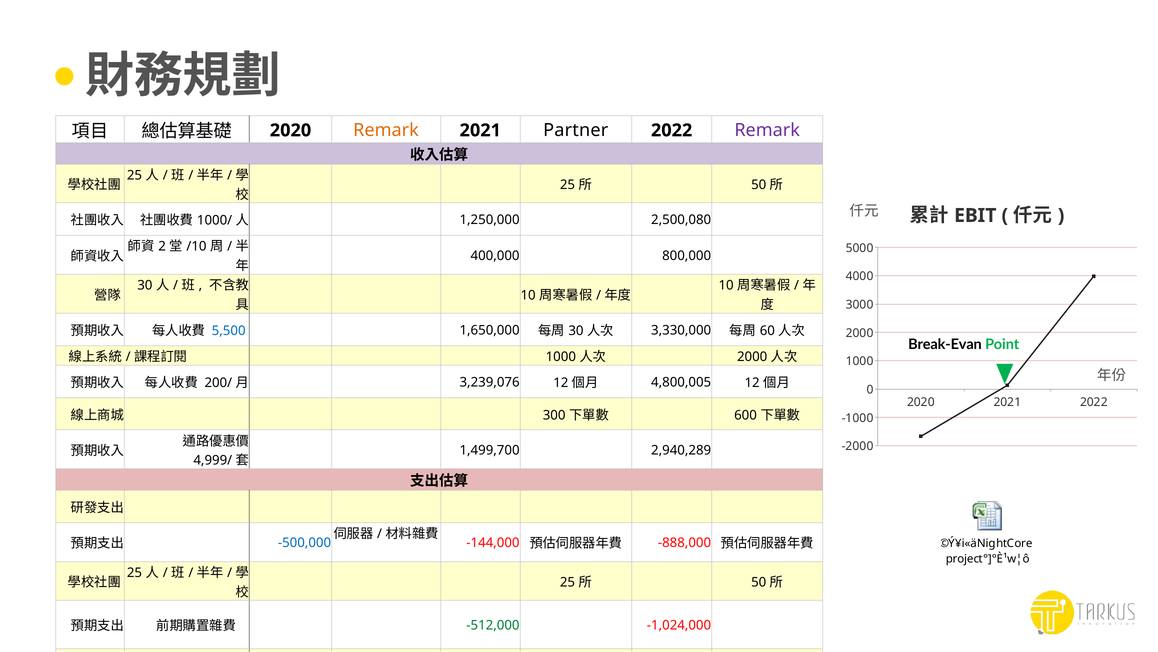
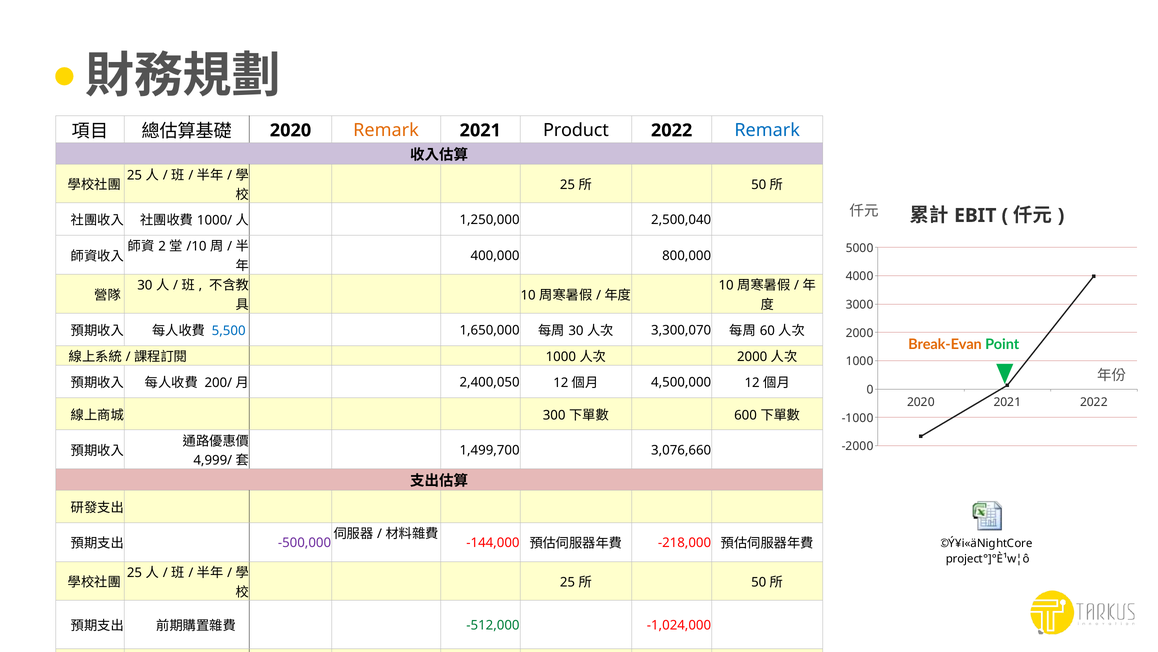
Partner: Partner -> Product (576, 130)
Remark colour: purple -> blue (767, 130)
2,500,080: 2,500,080 -> 2,500,040 (681, 220)
3,330,000: 3,330,000 -> 3,300,070 (681, 330)
Break-Evan colour: black -> orange (945, 344)
3,239,076: 3,239,076 -> 2,400,050 (490, 382)
4,800,005: 4,800,005 -> 4,500,000 (681, 382)
2,940,289: 2,940,289 -> 3,076,660 (681, 450)
-500,000 colour: blue -> purple (305, 542)
-888,000: -888,000 -> -218,000 (685, 542)
